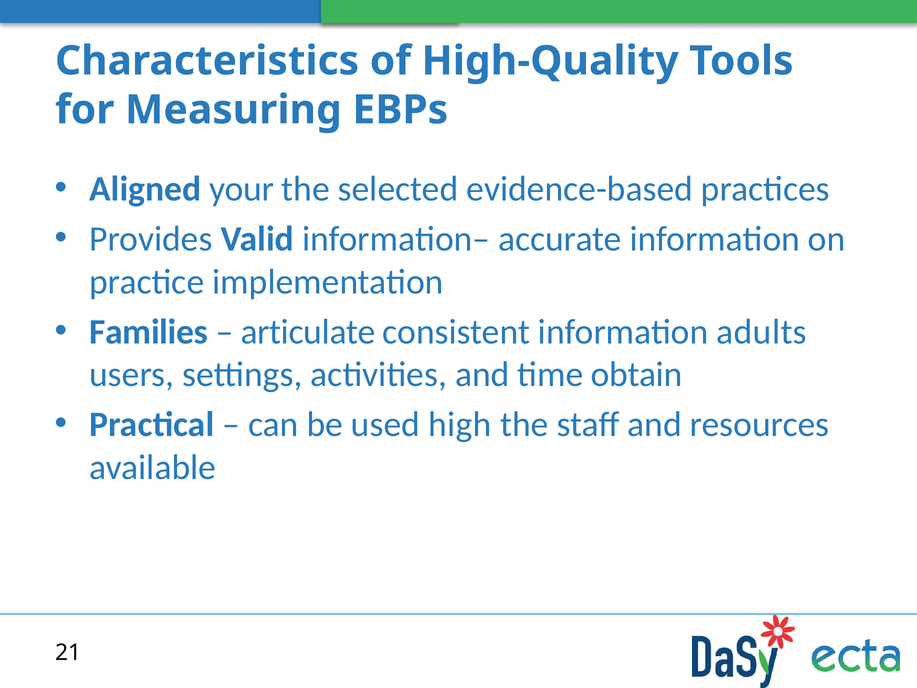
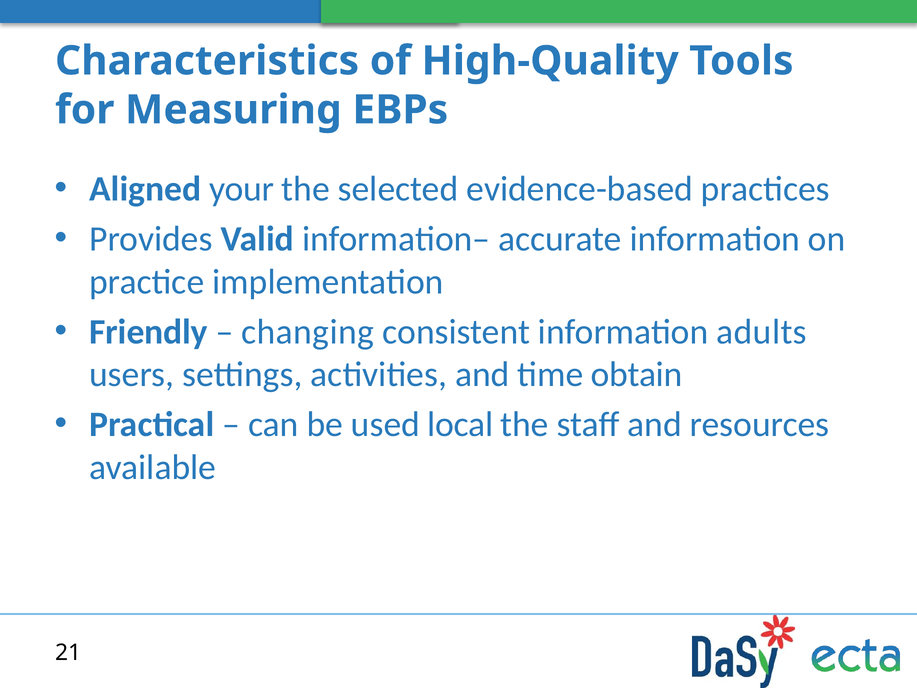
Families: Families -> Friendly (148, 332)
articulate: articulate -> changing (308, 332)
high: high -> local (460, 424)
